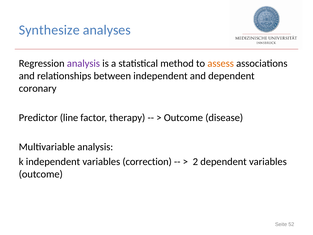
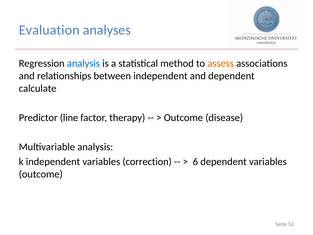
Synthesize: Synthesize -> Evaluation (49, 30)
analysis colour: purple -> blue (83, 63)
coronary: coronary -> calculate (38, 88)
2: 2 -> 6 (195, 161)
